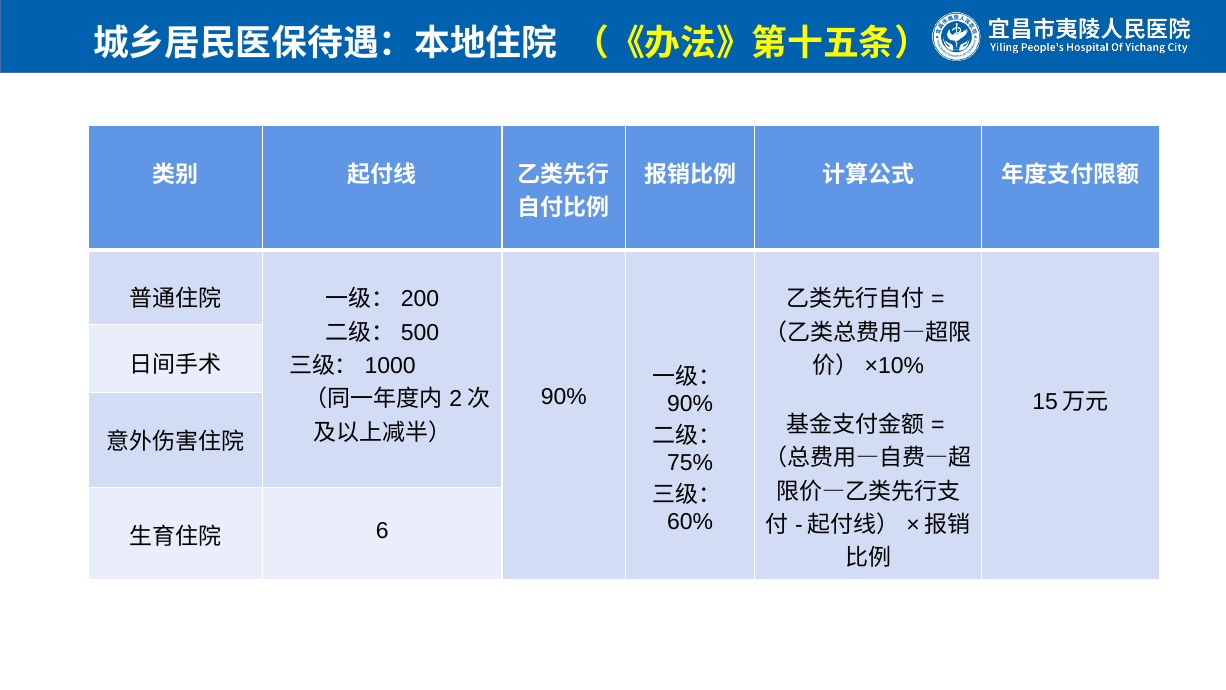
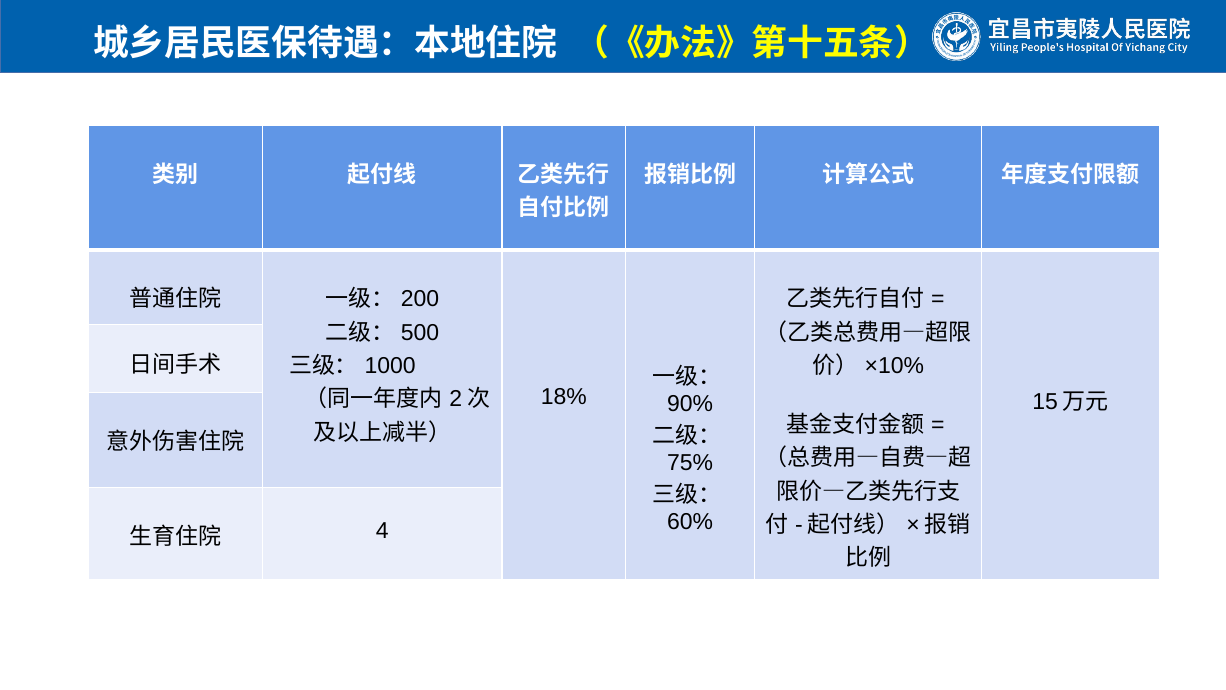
90%: 90% -> 18% (564, 396)
6: 6 -> 4 (382, 531)
